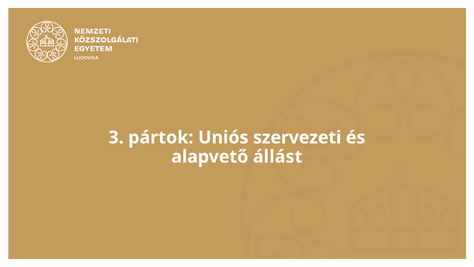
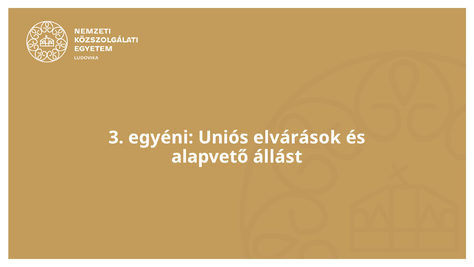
pártok: pártok -> egyéni (161, 137)
szervezeti: szervezeti -> elvárások (297, 137)
